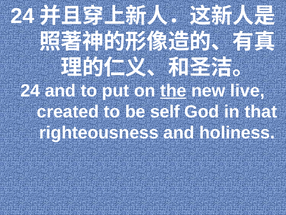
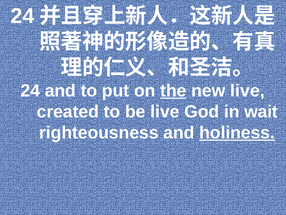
be self: self -> live (165, 111)
that: that -> wait (261, 111)
holiness underline: none -> present (237, 132)
